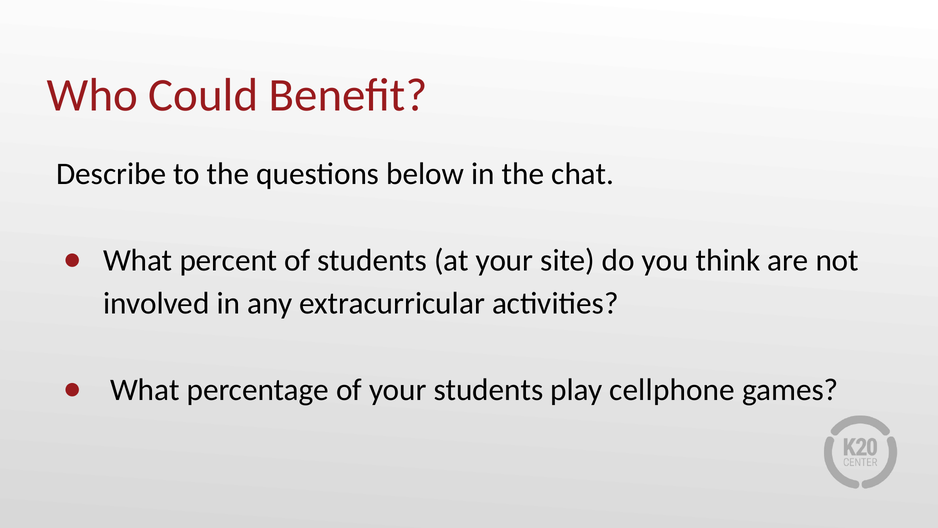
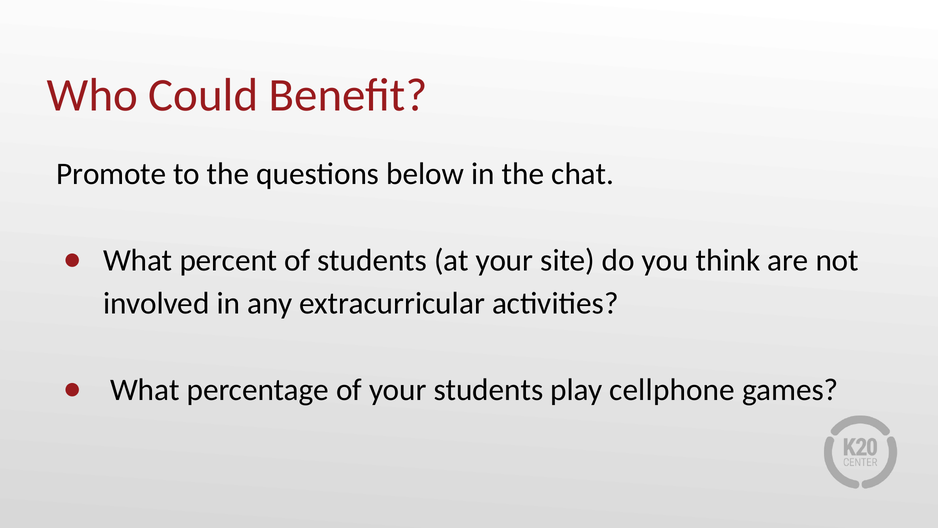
Describe: Describe -> Promote (111, 174)
